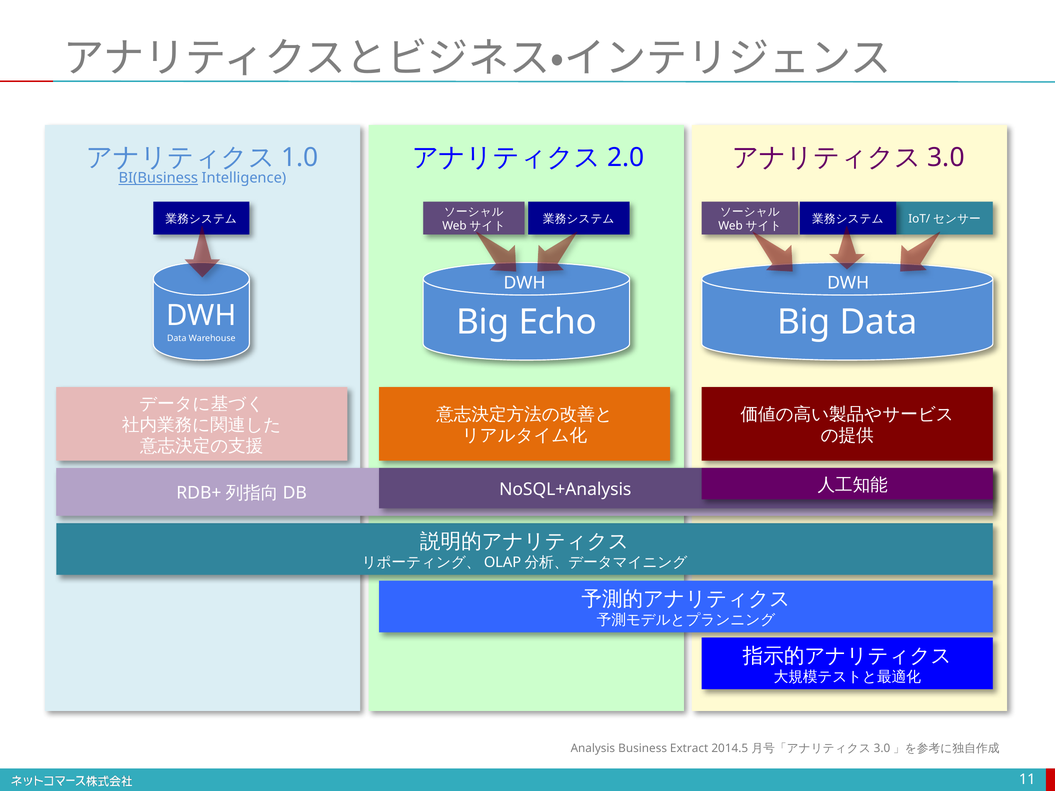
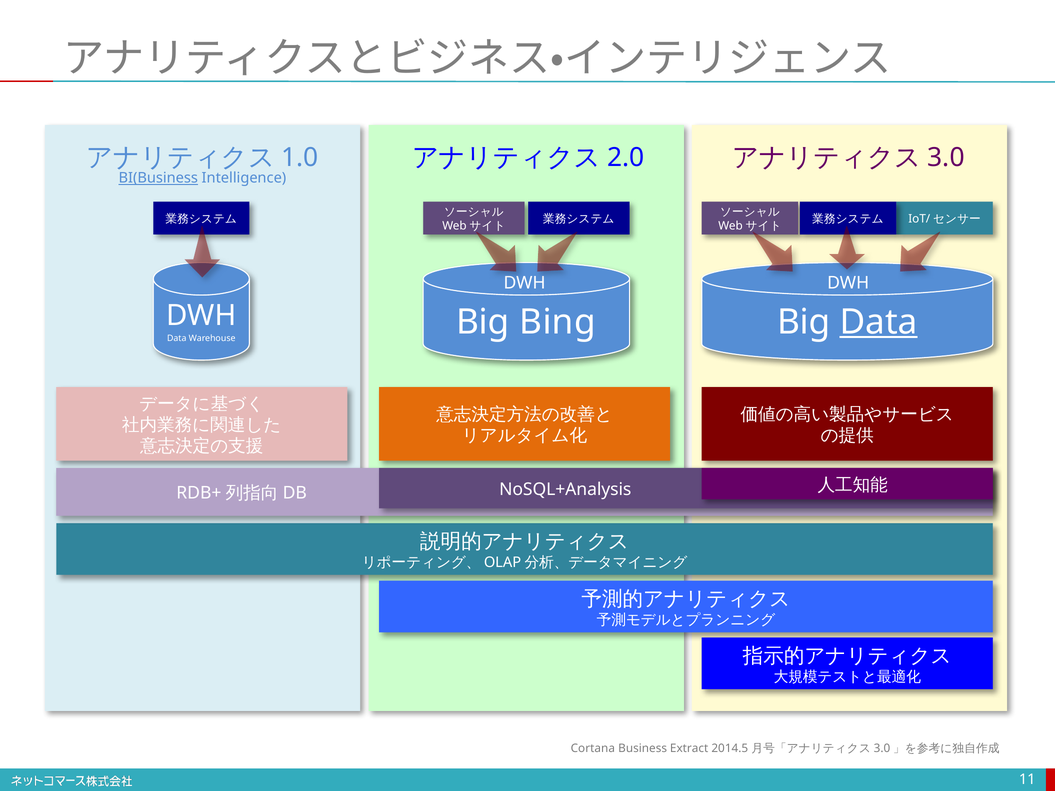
Echo: Echo -> Bing (558, 322)
Data underline: none -> present (879, 322)
Analysis: Analysis -> Cortana (593, 749)
